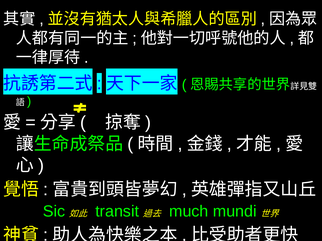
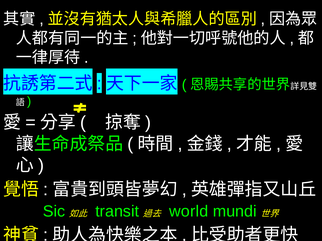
much: much -> world (189, 212)
